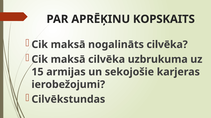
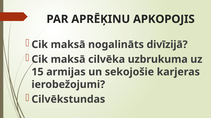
KOPSKAITS: KOPSKAITS -> APKOPOJIS (164, 19)
nogalināts cilvēka: cilvēka -> divīzijā (167, 45)
